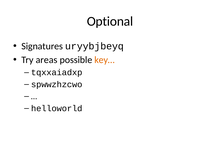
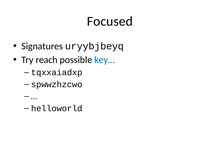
Optional: Optional -> Focused (110, 21)
areas: areas -> reach (47, 60)
key… colour: orange -> blue (105, 60)
